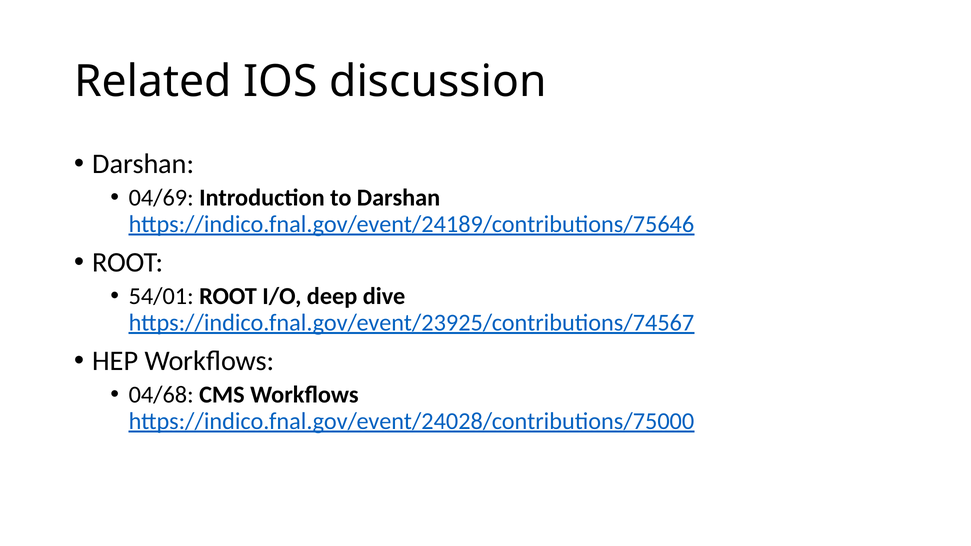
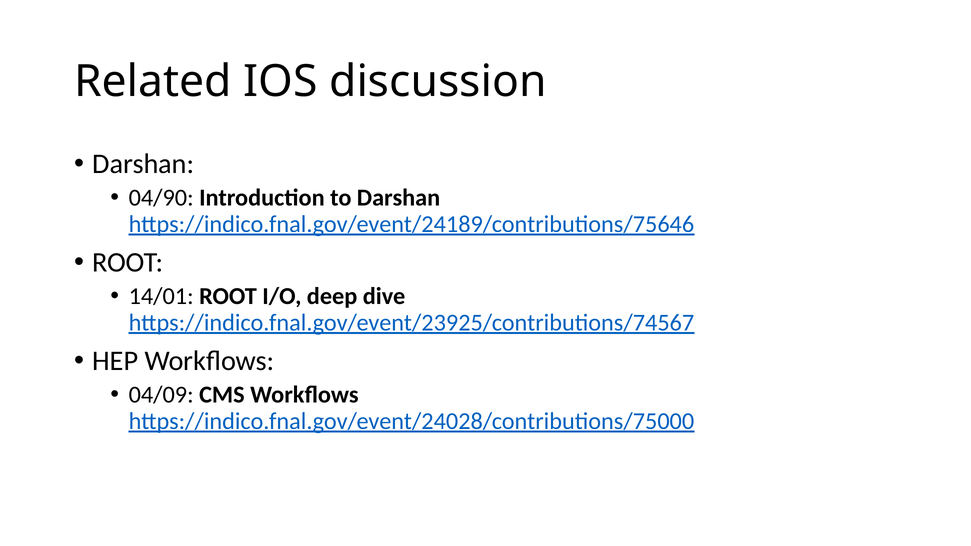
04/69: 04/69 -> 04/90 (161, 198)
54/01: 54/01 -> 14/01 (161, 296)
04/68: 04/68 -> 04/09 (161, 395)
